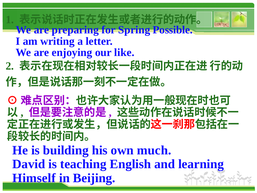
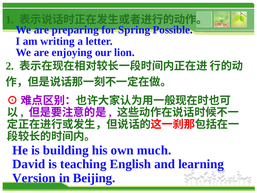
like: like -> lion (124, 52)
Himself: Himself -> Version (34, 178)
